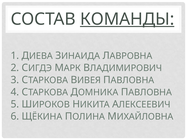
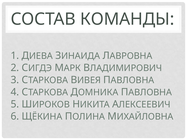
КОМАНДЫ underline: present -> none (127, 19)
